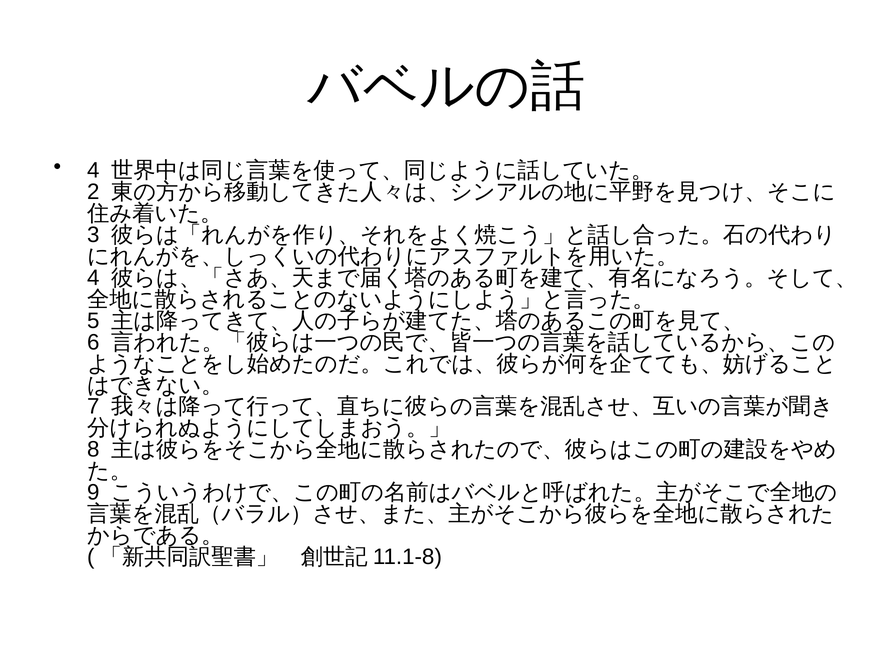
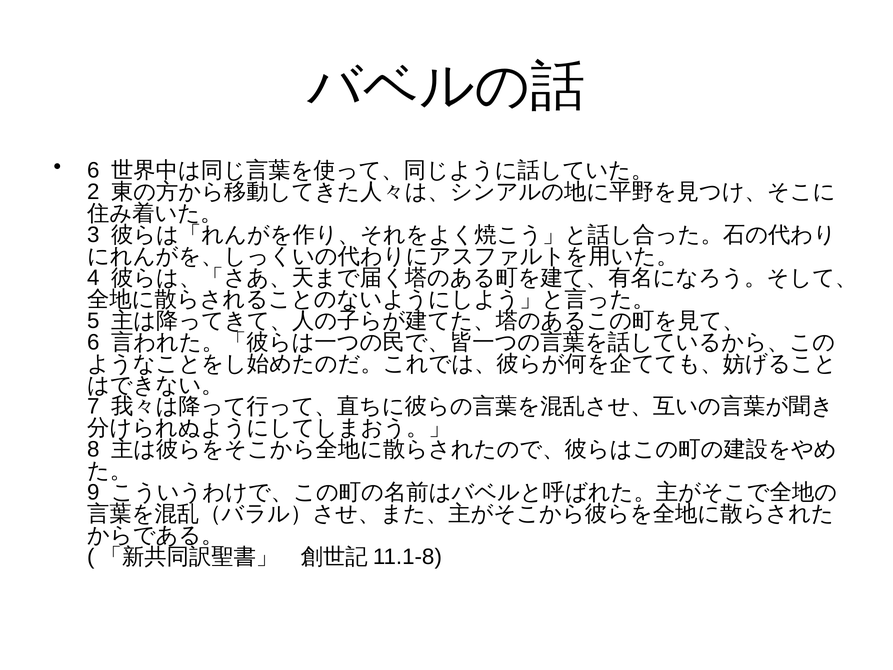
4: 4 -> 6 (93, 171)
